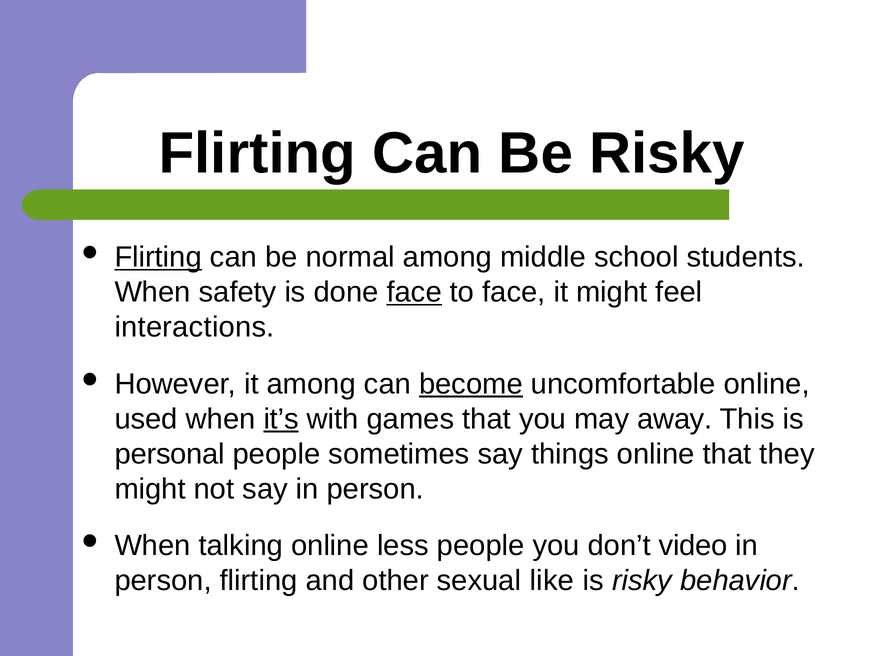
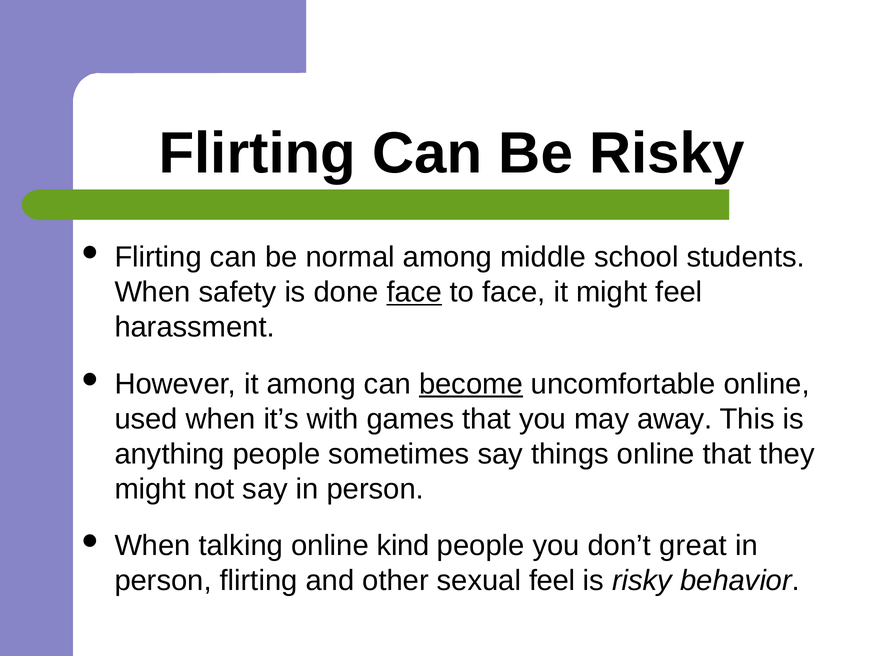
Flirting underline: present -> none (158, 257)
interactions: interactions -> harassment (195, 327)
it’s underline: present -> none (281, 419)
personal: personal -> anything (170, 454)
less: less -> kind (403, 546)
video: video -> great (693, 546)
sexual like: like -> feel (552, 581)
